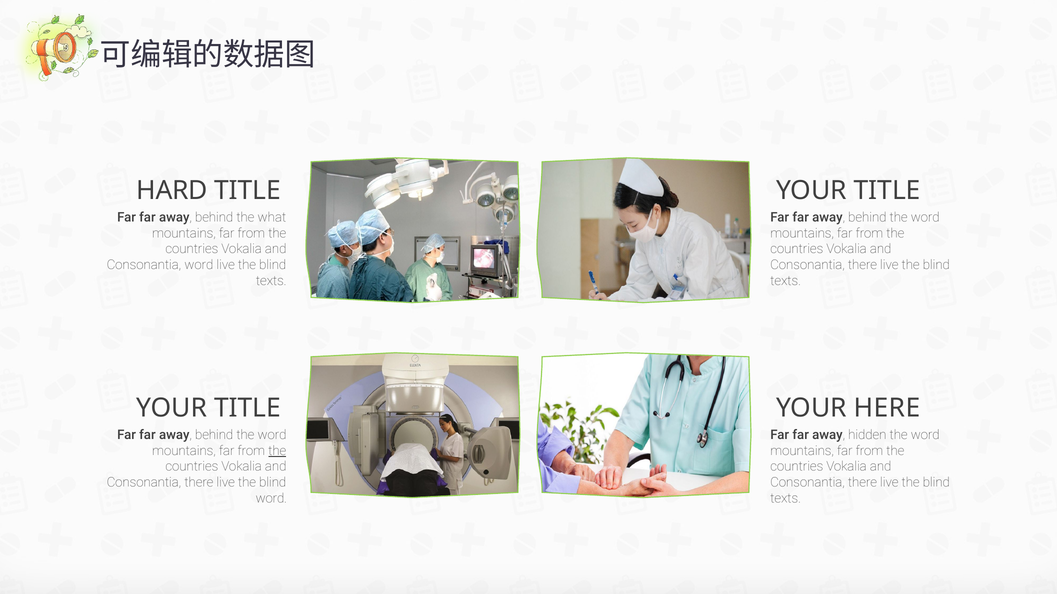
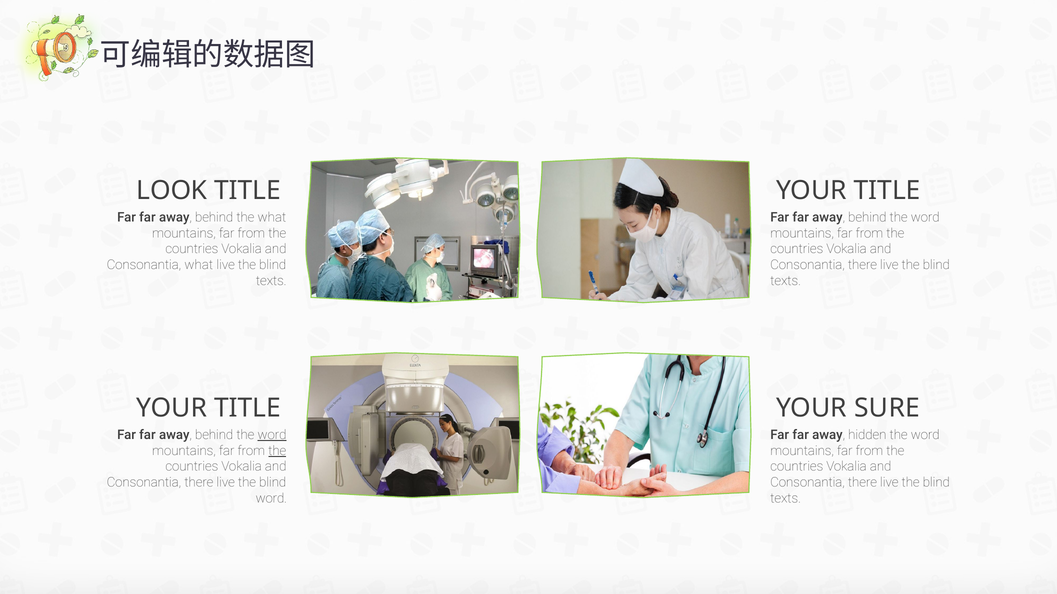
HARD: HARD -> LOOK (172, 191)
Consonantia word: word -> what (199, 265)
HERE: HERE -> SURE (887, 408)
word underline: none -> present (272, 435)
